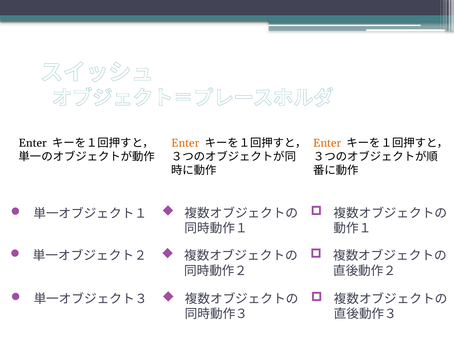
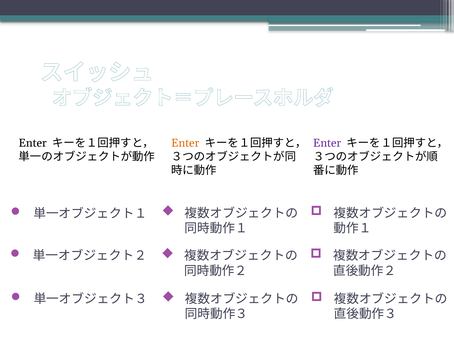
Enter colour: orange -> purple (327, 143)
